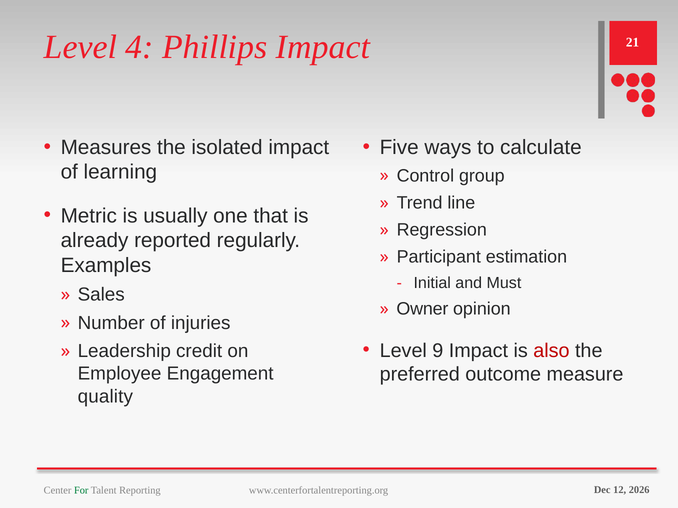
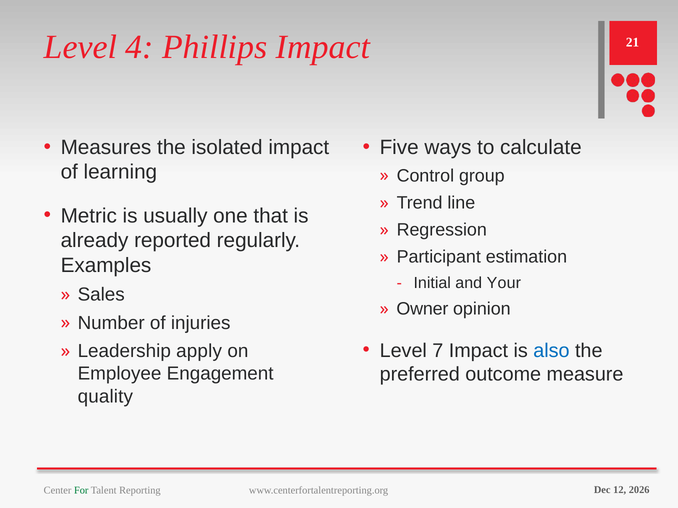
Must: Must -> Your (504, 283)
9: 9 -> 7 (438, 351)
also colour: red -> blue (551, 351)
credit: credit -> apply (199, 351)
